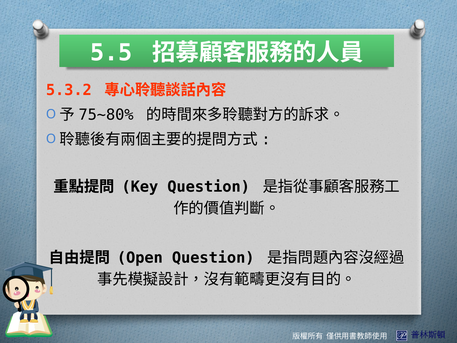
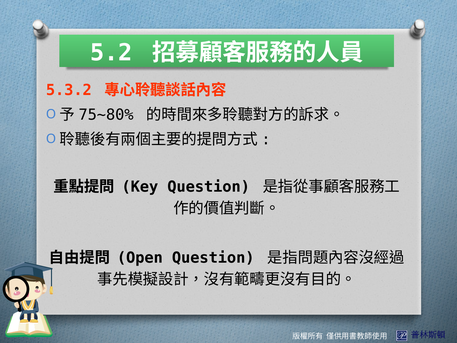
5.5: 5.5 -> 5.2 (111, 53)
